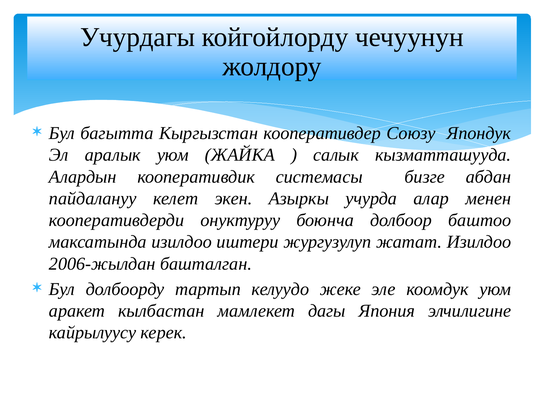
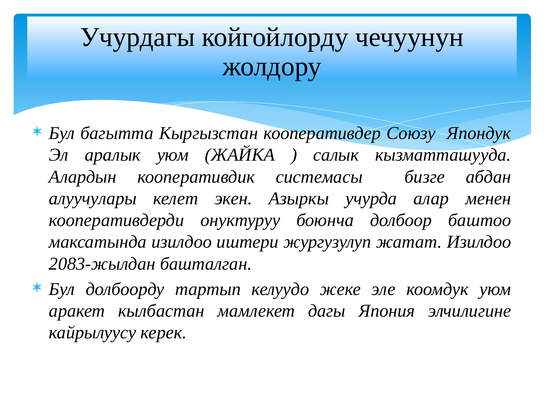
пайдалануу: пайдалануу -> алуучулары (93, 198)
2006-жылдан: 2006-жылдан -> 2083-жылдан (102, 264)
